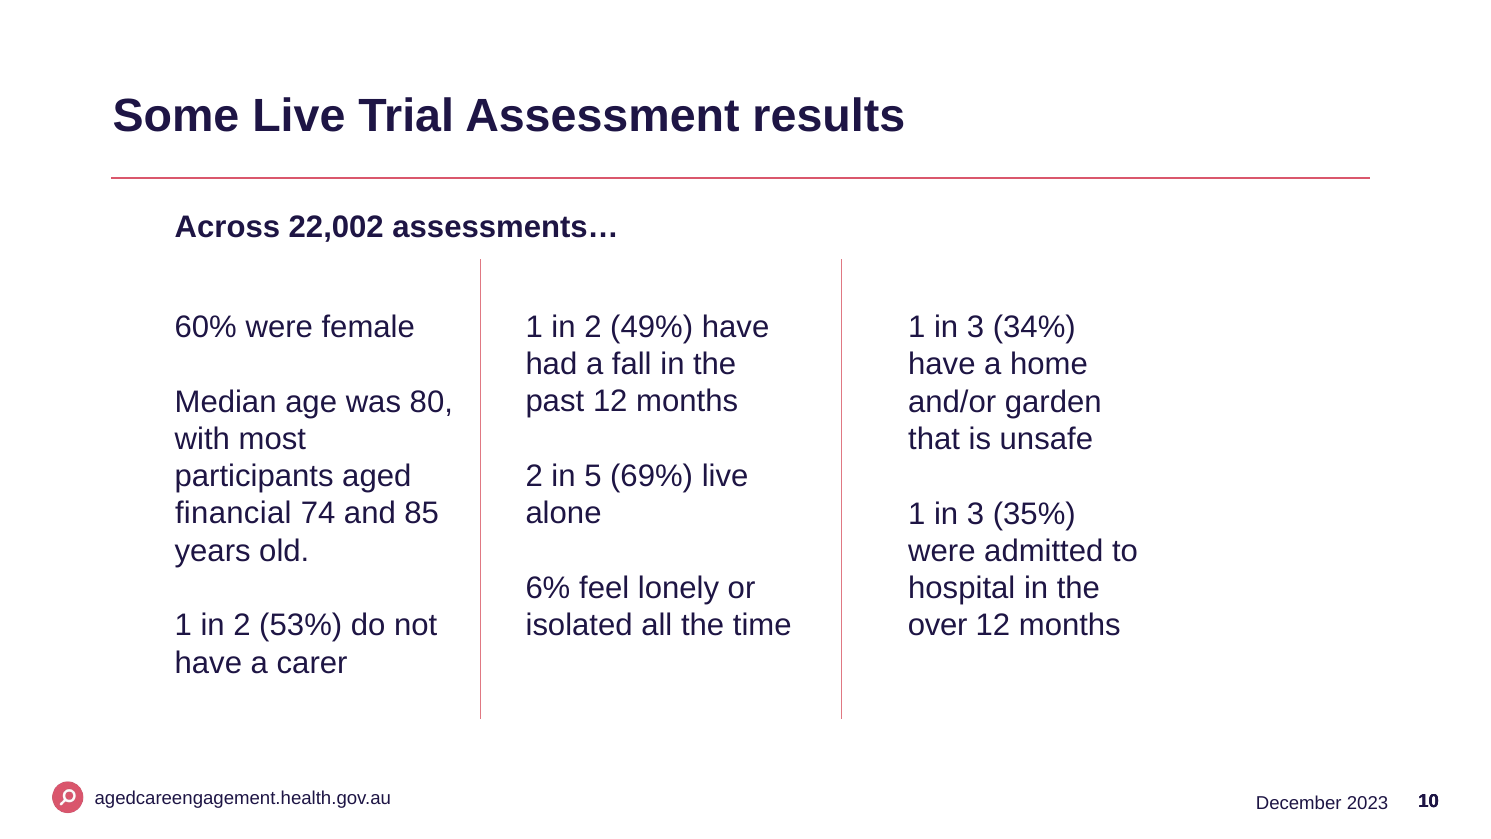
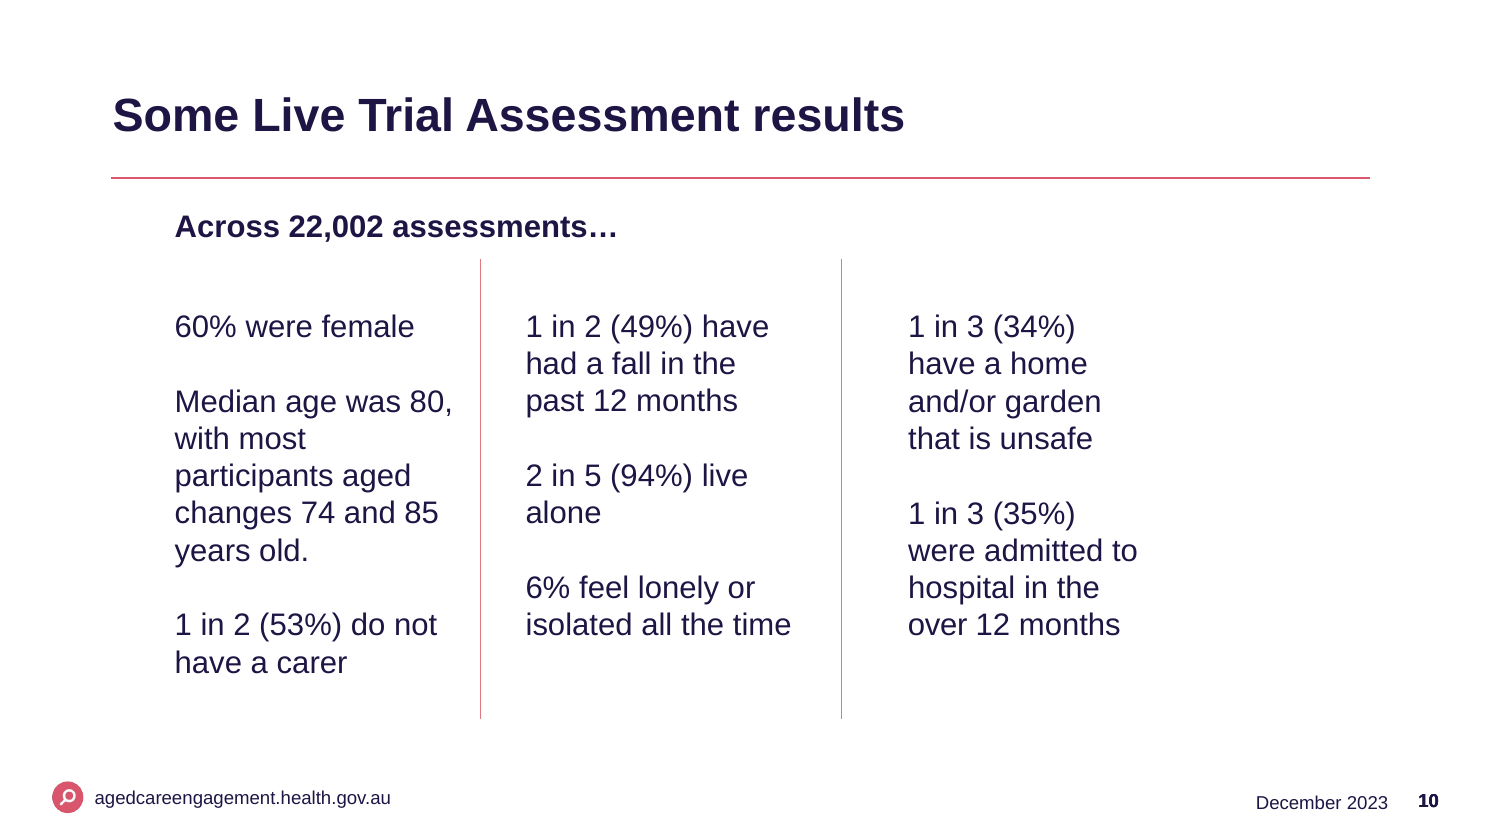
69%: 69% -> 94% (652, 476)
financial: financial -> changes (233, 514)
